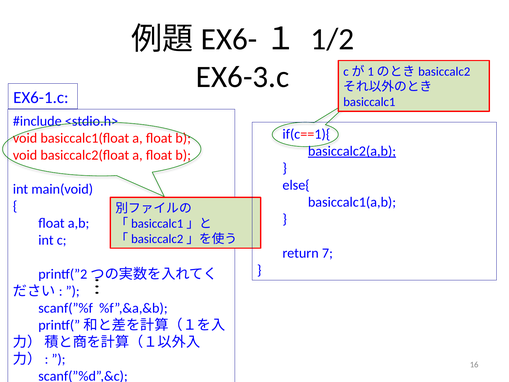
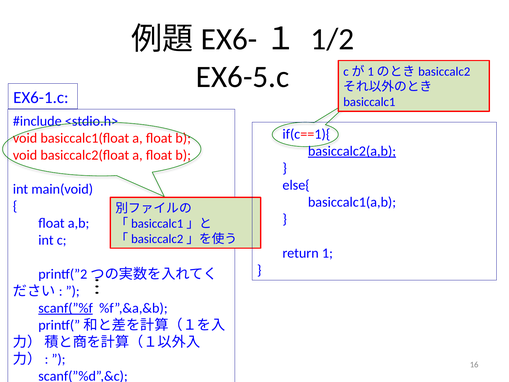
EX6-3.c: EX6-3.c -> EX6-5.c (243, 77)
7: 7 -> 1 (327, 253)
scanf(”%f underline: none -> present (66, 308)
